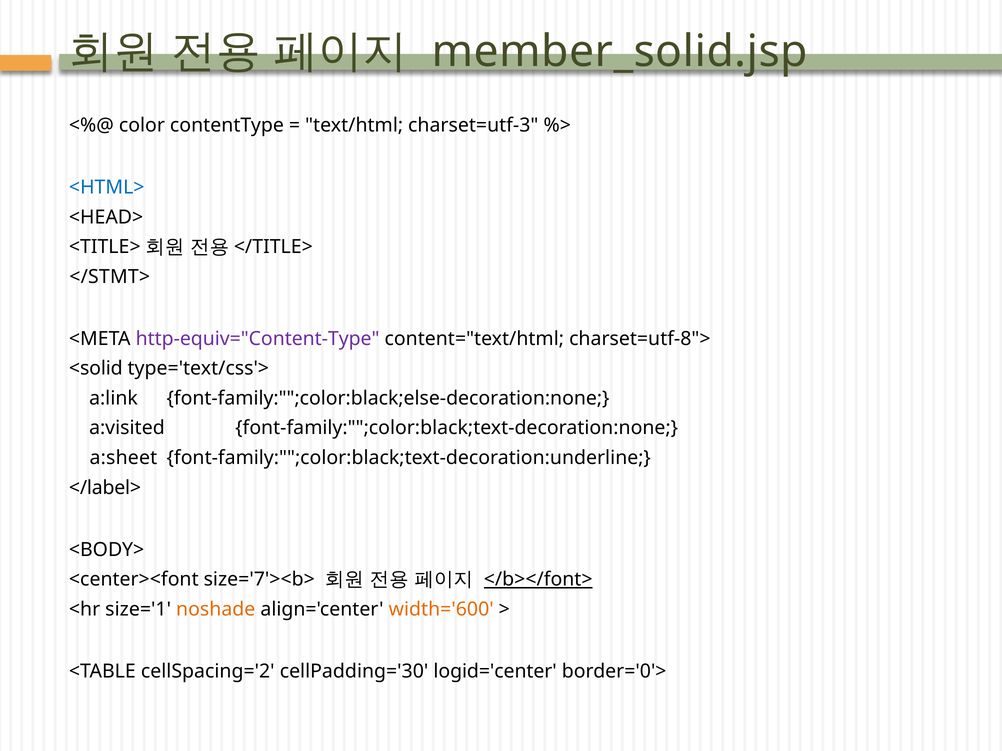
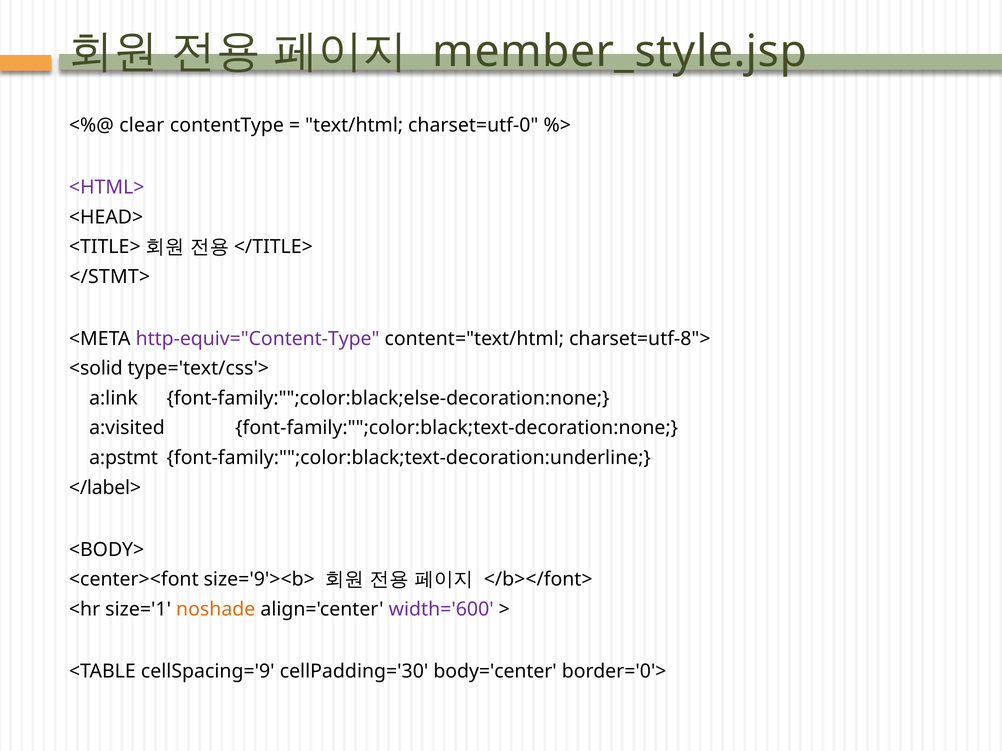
member_solid.jsp: member_solid.jsp -> member_style.jsp (620, 51)
color: color -> clear (142, 125)
charset=utf-3: charset=utf-3 -> charset=utf-0 (473, 125)
<HTML> colour: blue -> purple (107, 187)
a:sheet: a:sheet -> a:pstmt (124, 458)
size='7'><b>: size='7'><b> -> size='9'><b> (259, 580)
</b></font> underline: present -> none (538, 580)
width='600 colour: orange -> purple (441, 610)
cellSpacing='2: cellSpacing='2 -> cellSpacing='9 (208, 672)
logid='center: logid='center -> body='center (495, 672)
